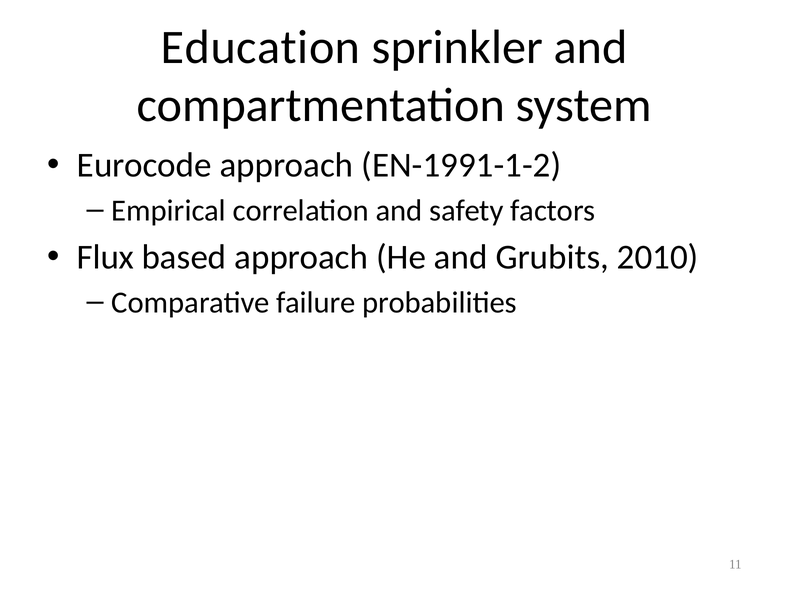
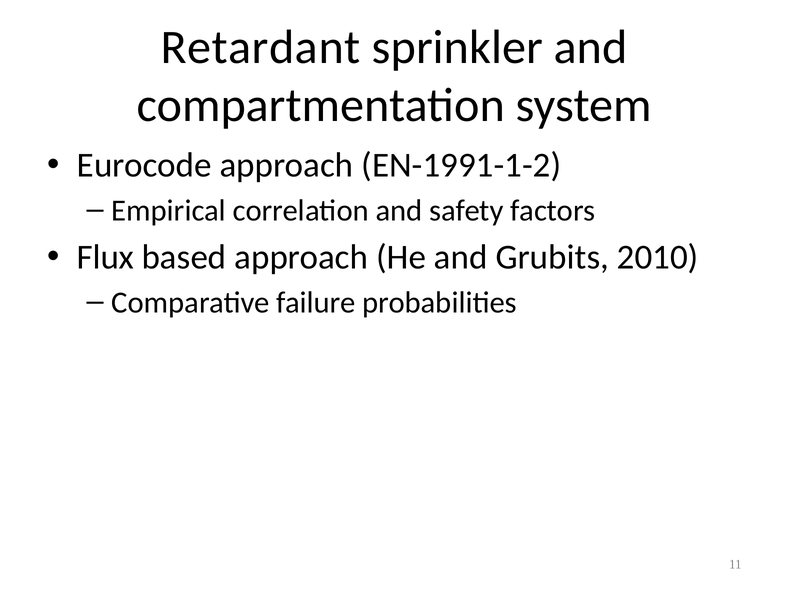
Education: Education -> Retardant (261, 47)
